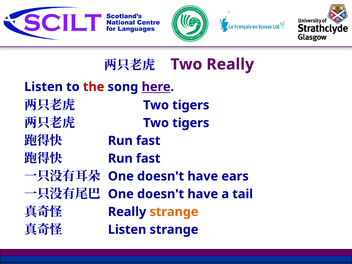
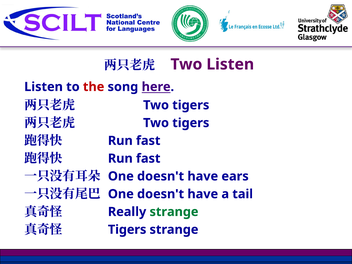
Two Really: Really -> Listen (230, 64)
strange colour: orange -> green (174, 212)
Listen: Listen -> Tigers (127, 230)
